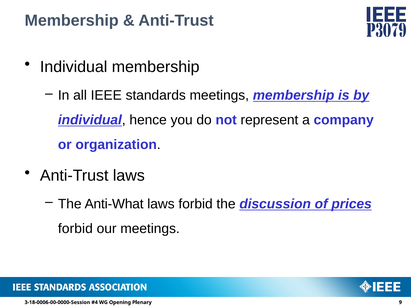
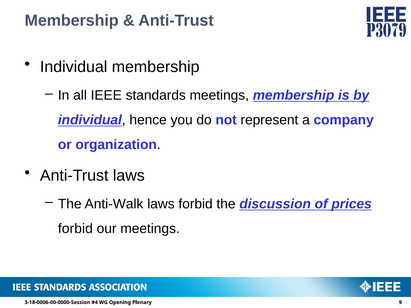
Anti-What: Anti-What -> Anti-Walk (114, 204)
